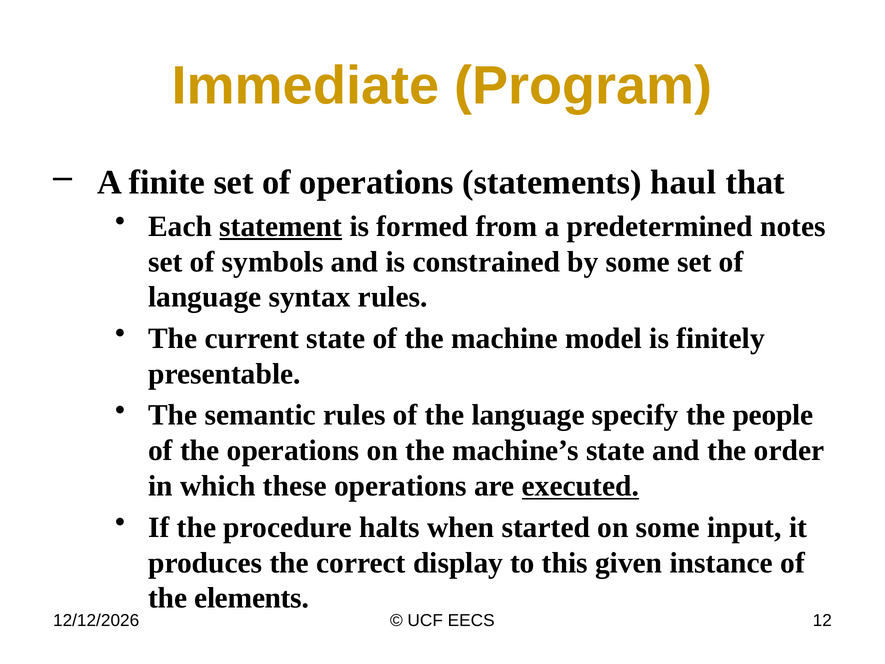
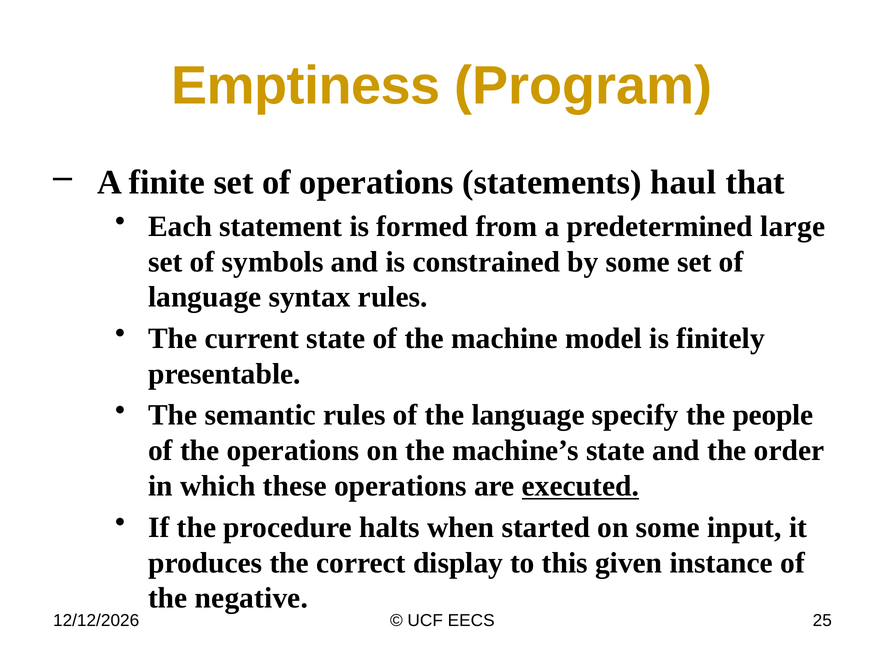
Immediate: Immediate -> Emptiness (306, 86)
statement underline: present -> none (281, 226)
notes: notes -> large (793, 226)
elements: elements -> negative (251, 598)
12: 12 -> 25 (822, 620)
